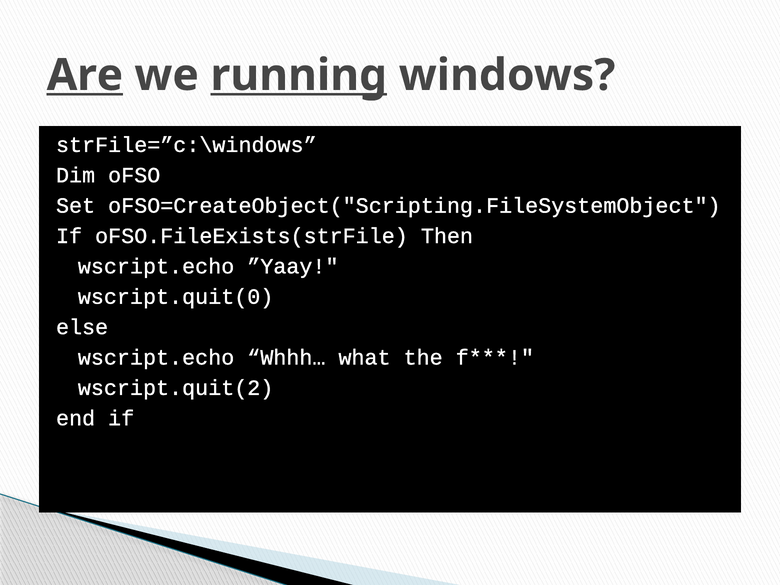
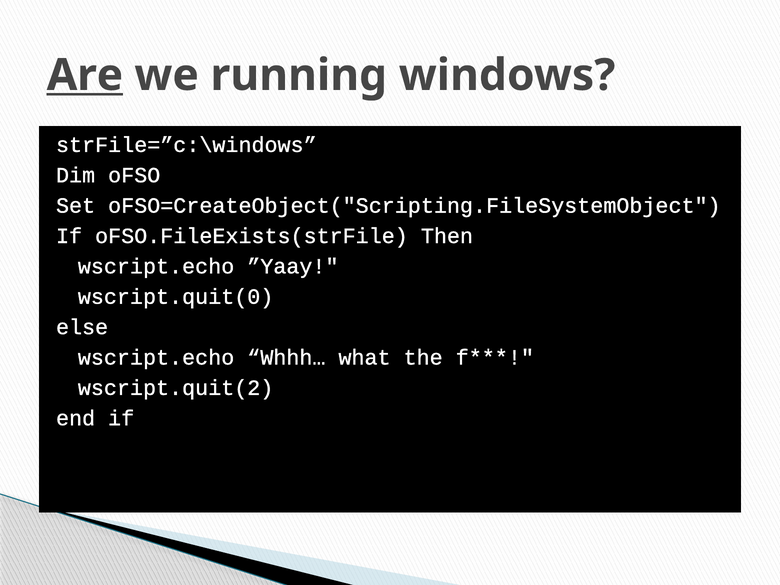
running underline: present -> none (299, 75)
